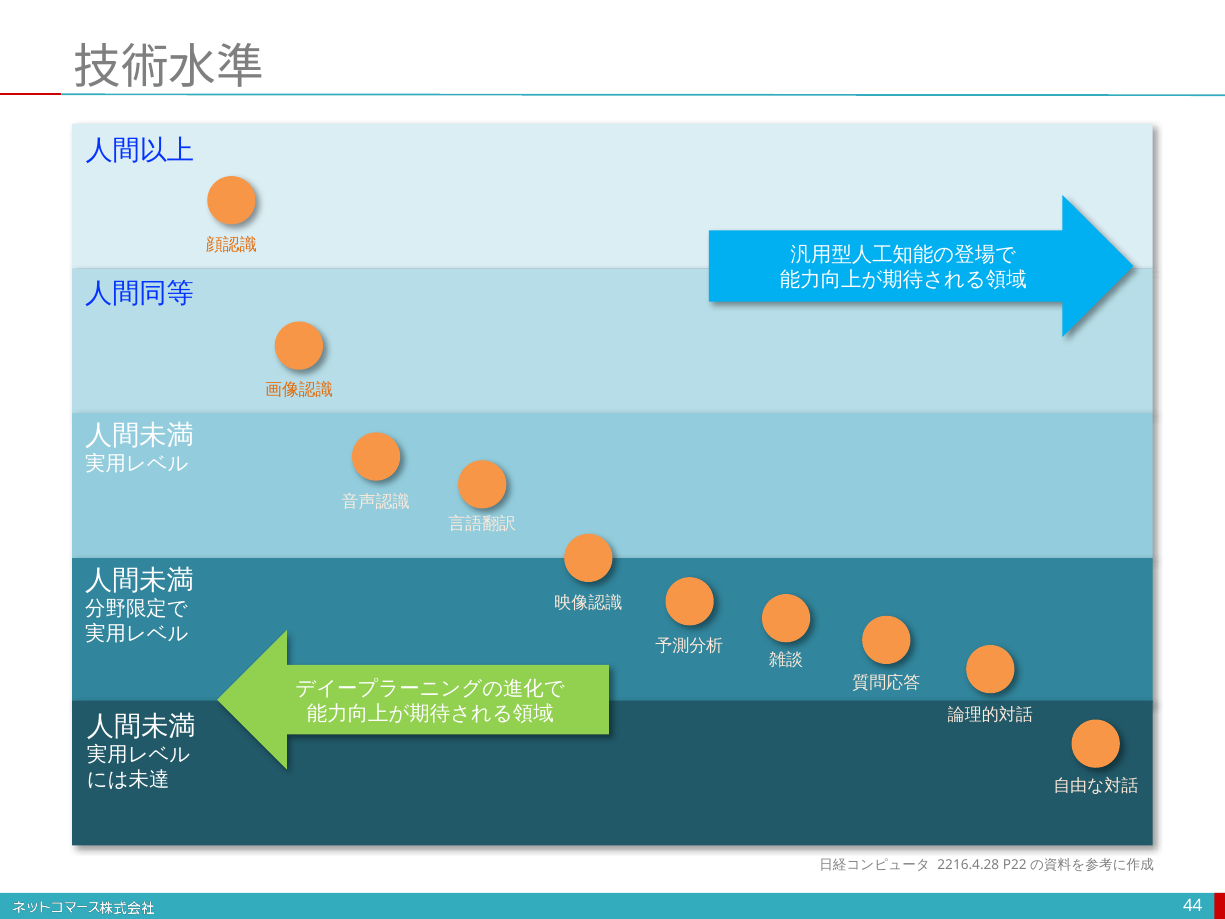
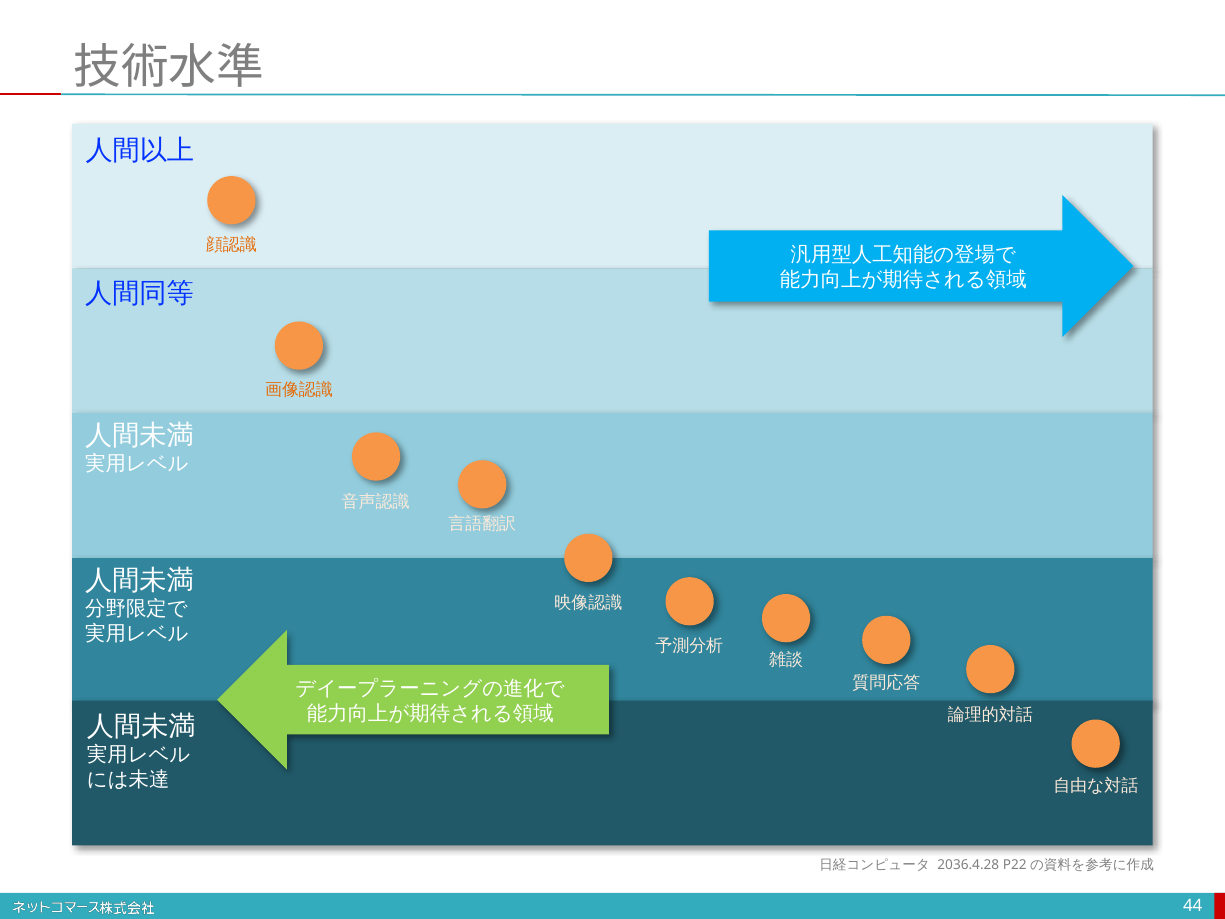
2216.4.28: 2216.4.28 -> 2036.4.28 (968, 865)
